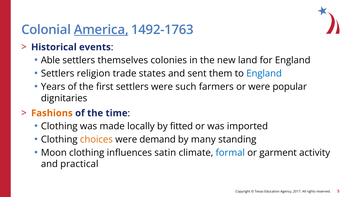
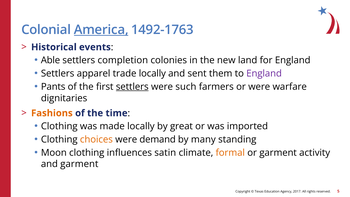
themselves: themselves -> completion (123, 60)
religion: religion -> apparel (94, 74)
trade states: states -> locally (152, 74)
England colour: blue -> purple (264, 74)
Years: Years -> Pants (53, 87)
settlers underline: none -> present (132, 87)
popular: popular -> warfare (290, 87)
fitted: fitted -> great (181, 126)
formal colour: blue -> orange (230, 153)
and practical: practical -> garment (79, 164)
